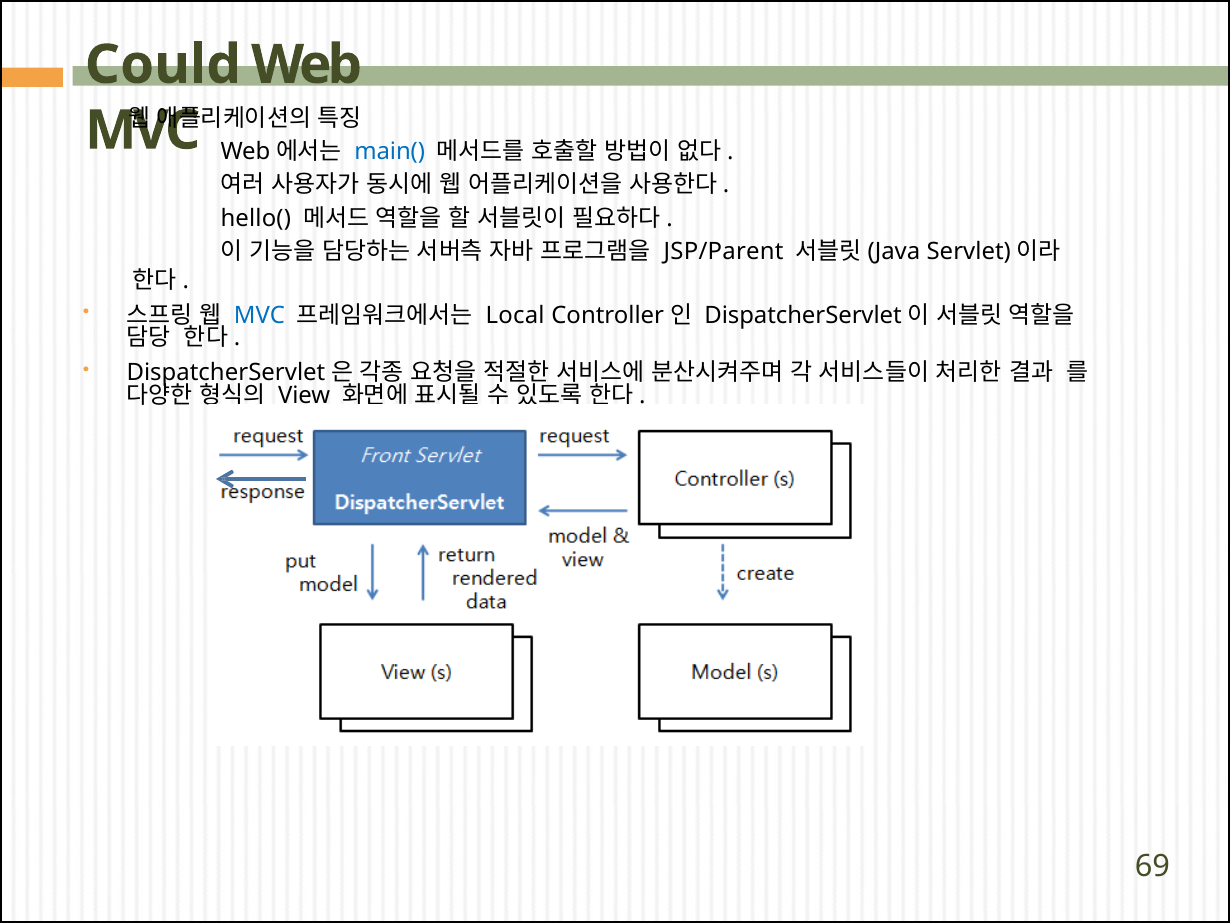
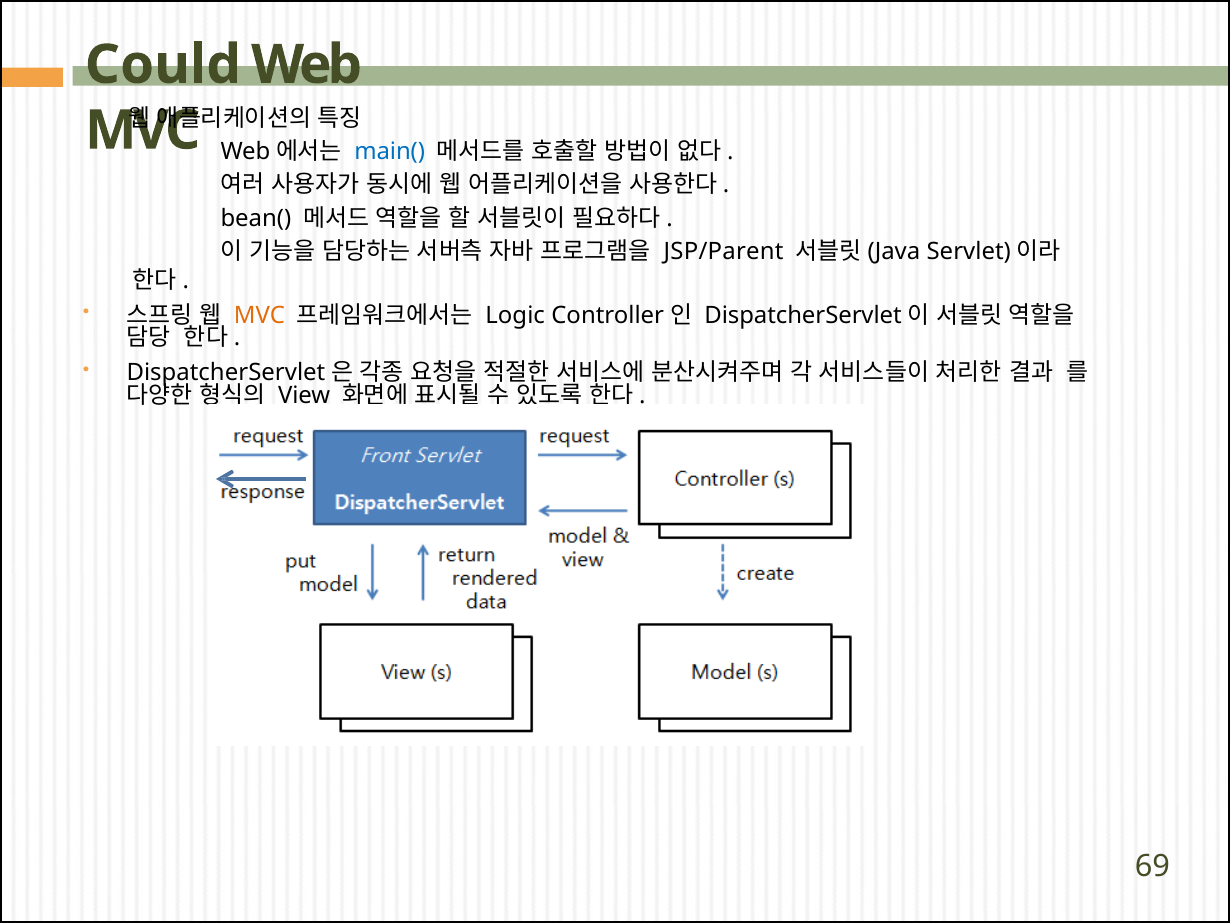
hello(: hello( -> bean( (256, 218)
MVC colour: blue -> orange (259, 315)
Local: Local -> Logic (515, 315)
